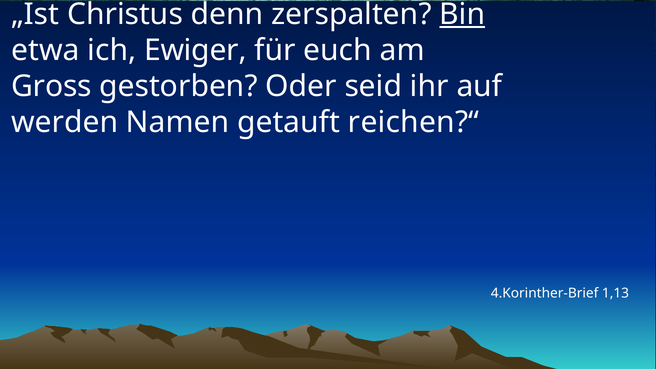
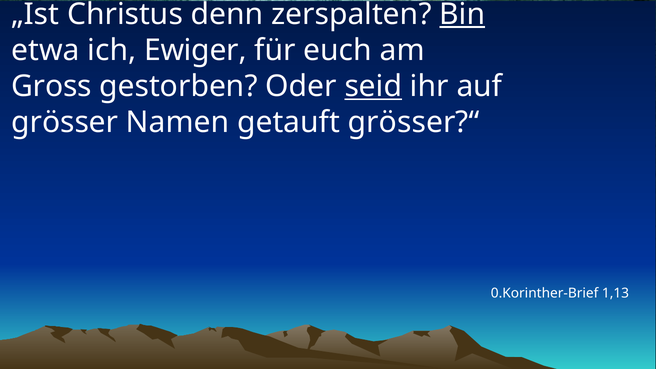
seid underline: none -> present (373, 86)
werden: werden -> grösser (65, 122)
reichen?“: reichen?“ -> grösser?“ (414, 122)
4.Korinther-Brief: 4.Korinther-Brief -> 0.Korinther-Brief (545, 293)
